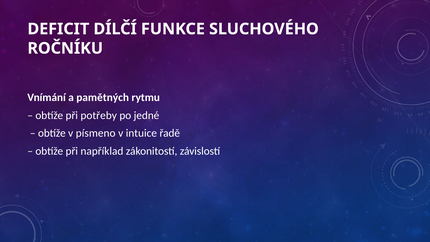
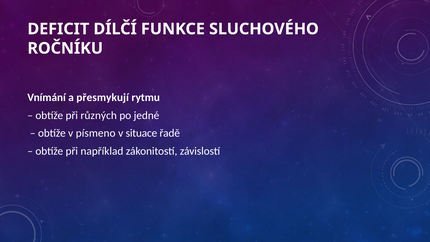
pamětných: pamětných -> přesmykují (103, 97)
potřeby: potřeby -> různých (99, 115)
intuice: intuice -> situace (141, 133)
